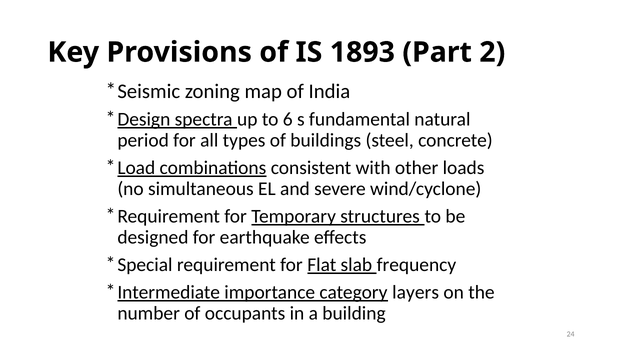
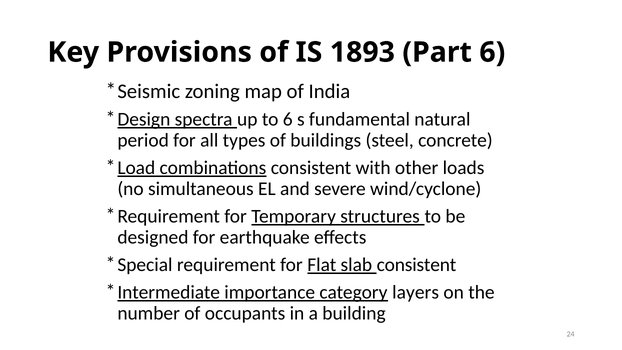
Part 2: 2 -> 6 (492, 52)
slab frequency: frequency -> consistent (417, 265)
